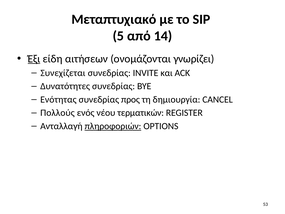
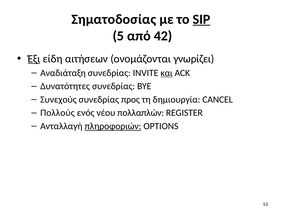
Μεταπτυχιακό: Μεταπτυχιακό -> Σηματοδοσίας (114, 19)
SIP underline: none -> present (202, 19)
14: 14 -> 42 (163, 36)
Συνεχίζεται: Συνεχίζεται -> Αναδιάταξη (63, 73)
και underline: none -> present (167, 73)
Ενότητας: Ενότητας -> Συνεχούς (58, 99)
τερματικών: τερματικών -> πολλαπλών (141, 113)
